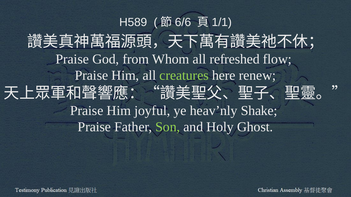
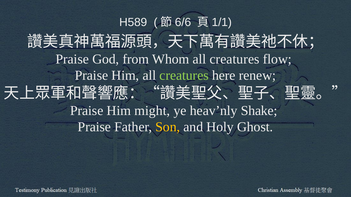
Whom all refreshed: refreshed -> creatures (235, 59)
joyful: joyful -> might (152, 111)
Son colour: light green -> yellow (168, 127)
